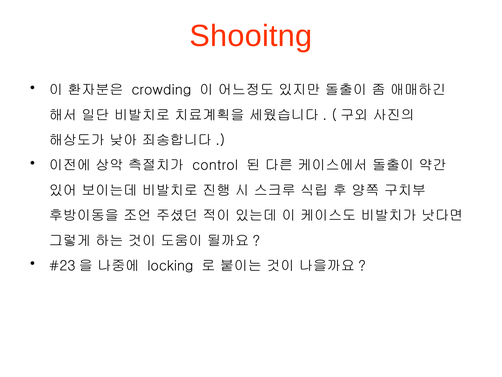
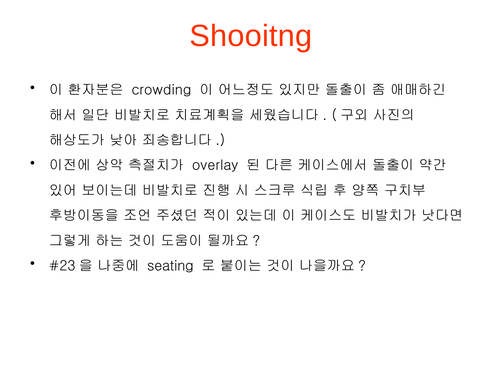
control: control -> overlay (215, 165)
locking: locking -> seating (170, 266)
